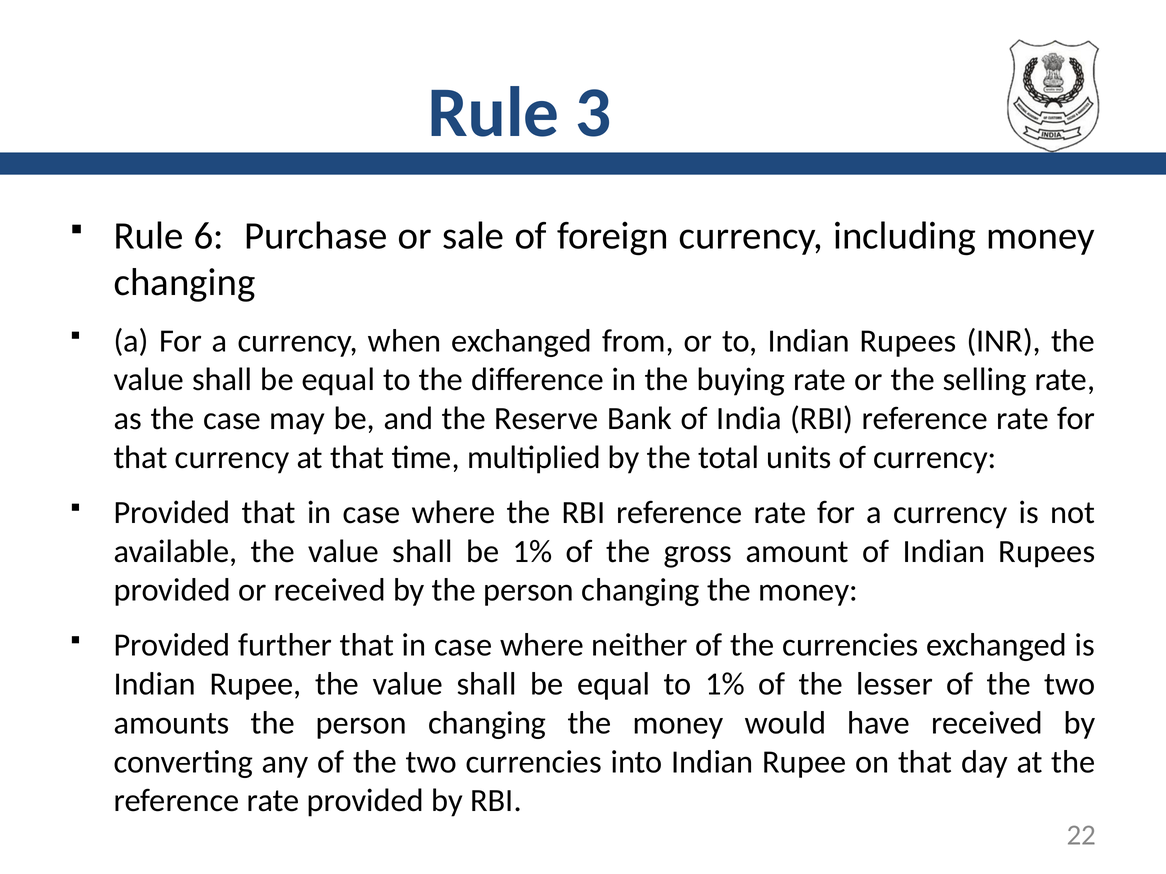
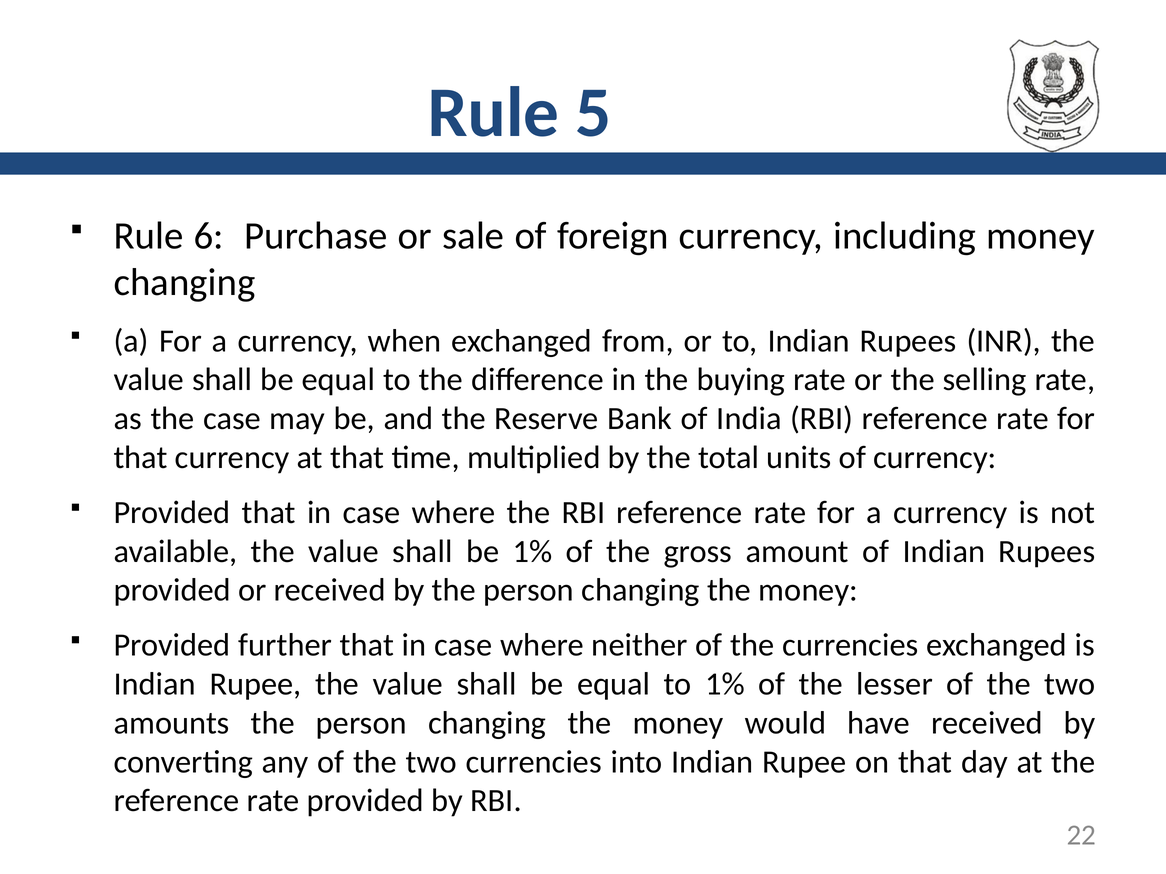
3: 3 -> 5 (593, 113)
